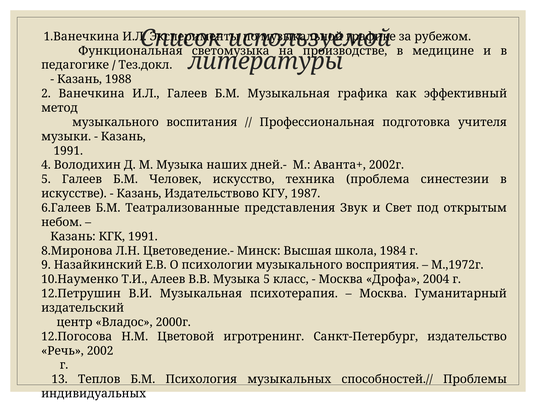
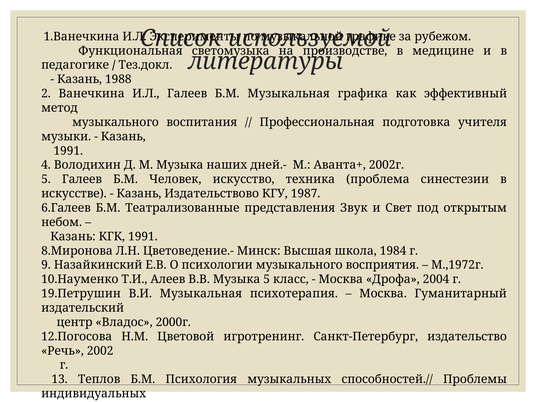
12.Петрушин: 12.Петрушин -> 19.Петрушин (81, 294)
